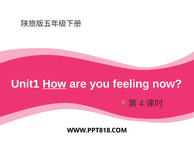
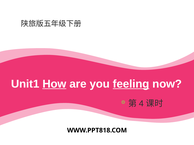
feeling underline: none -> present (131, 84)
